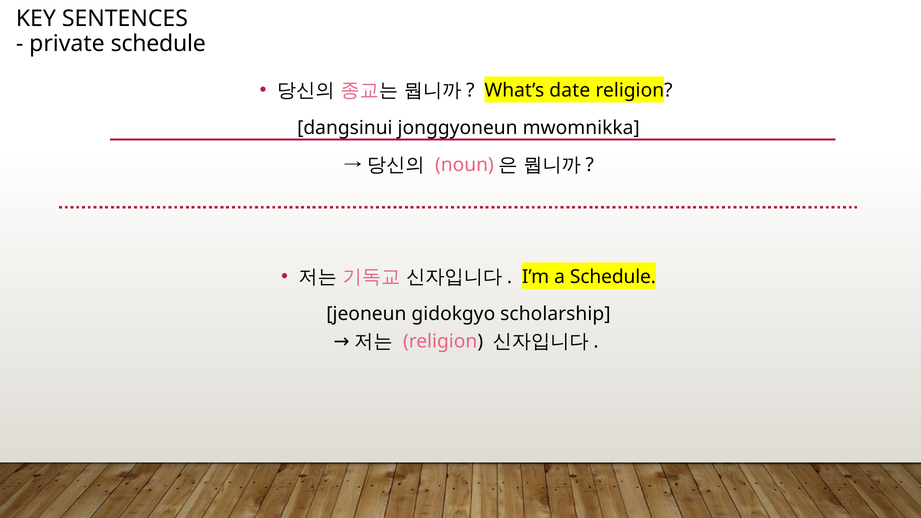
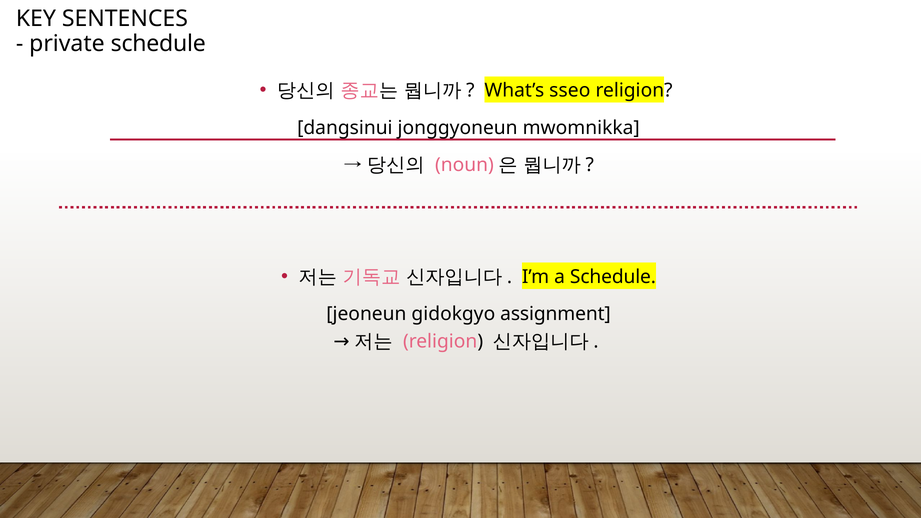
date: date -> sseo (570, 91)
scholarship: scholarship -> assignment (556, 314)
